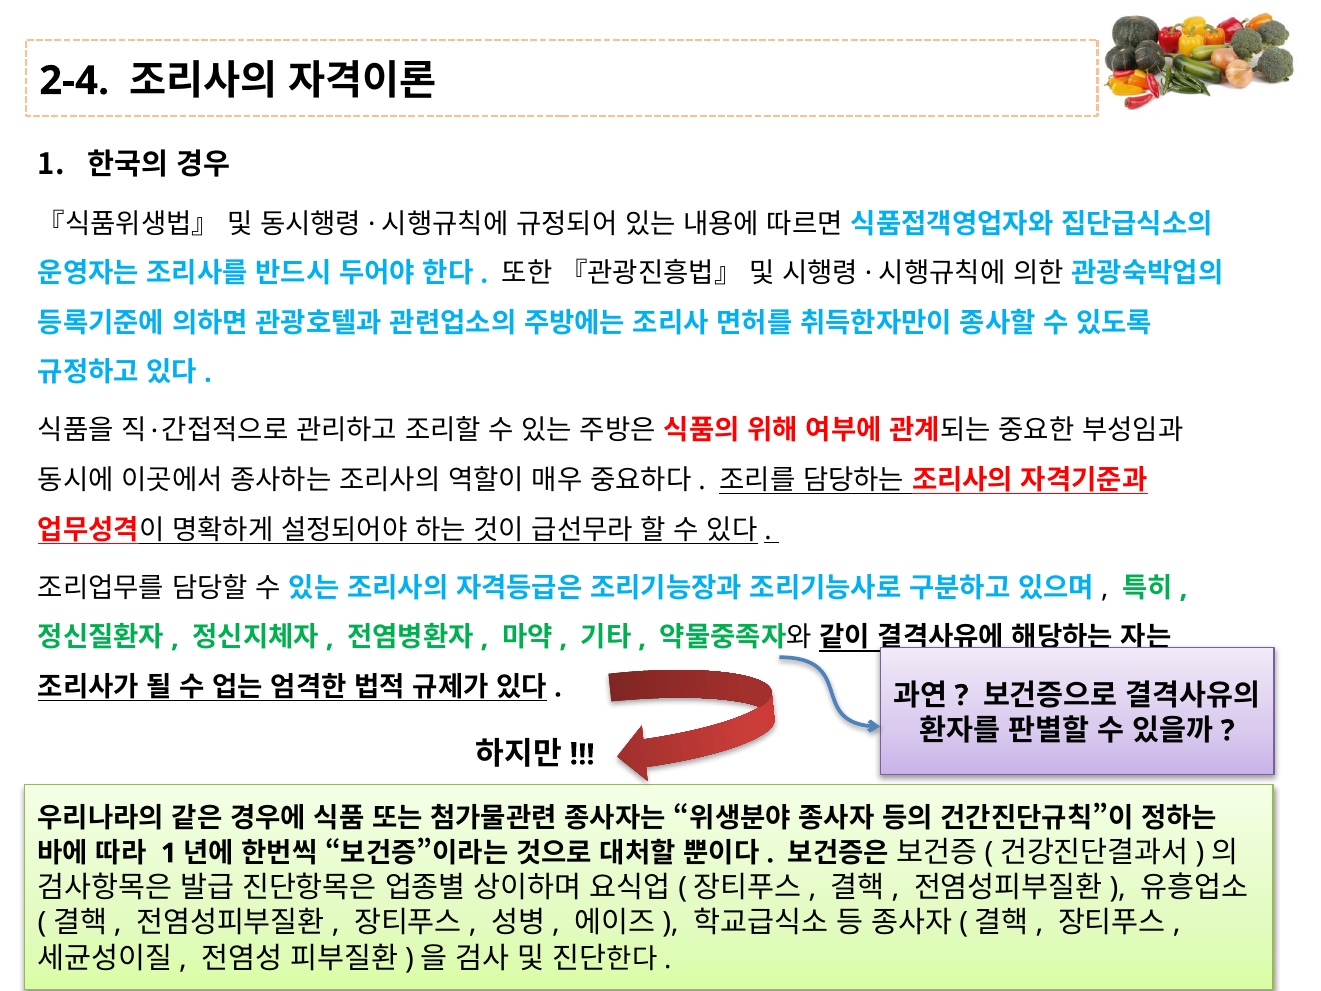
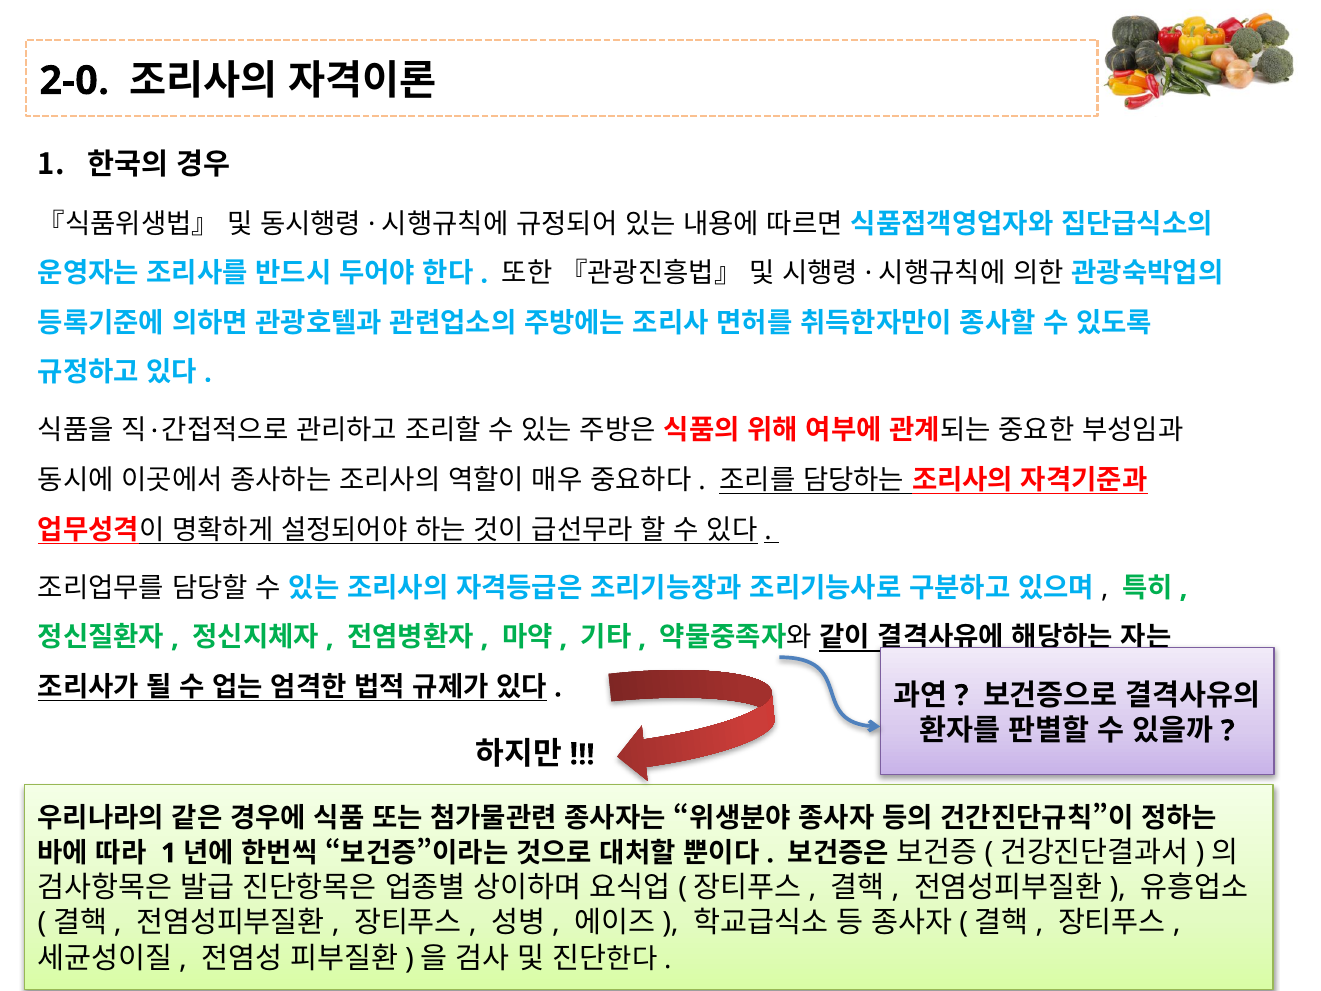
2-4: 2-4 -> 2-0 (74, 81)
